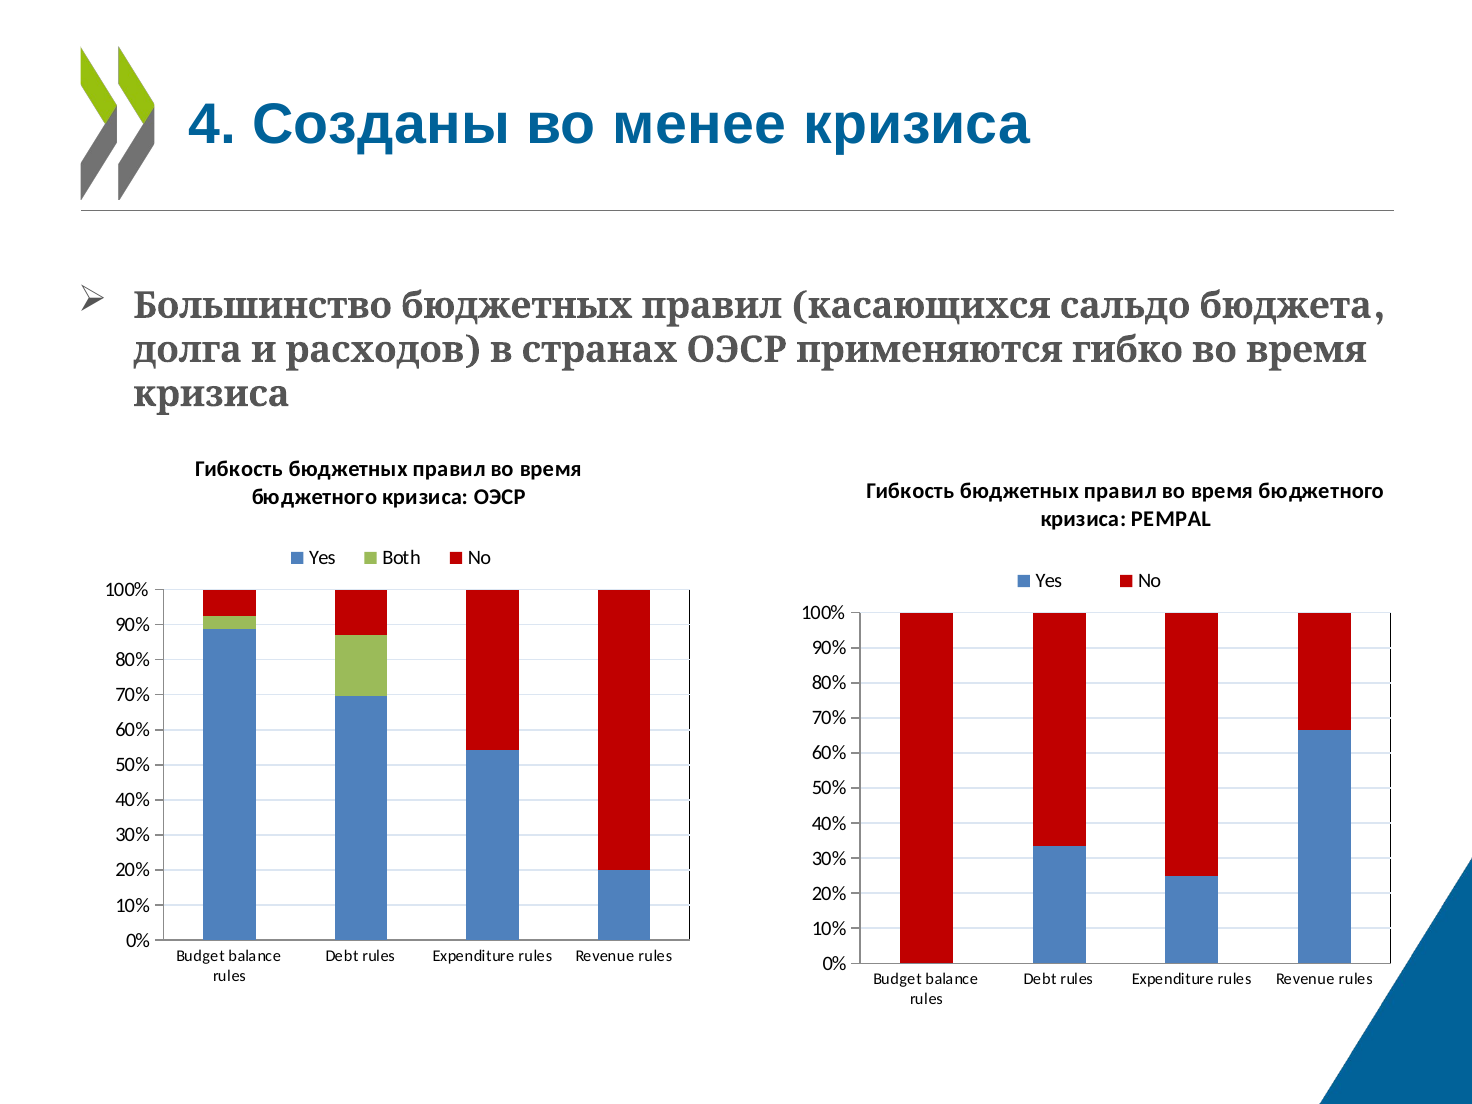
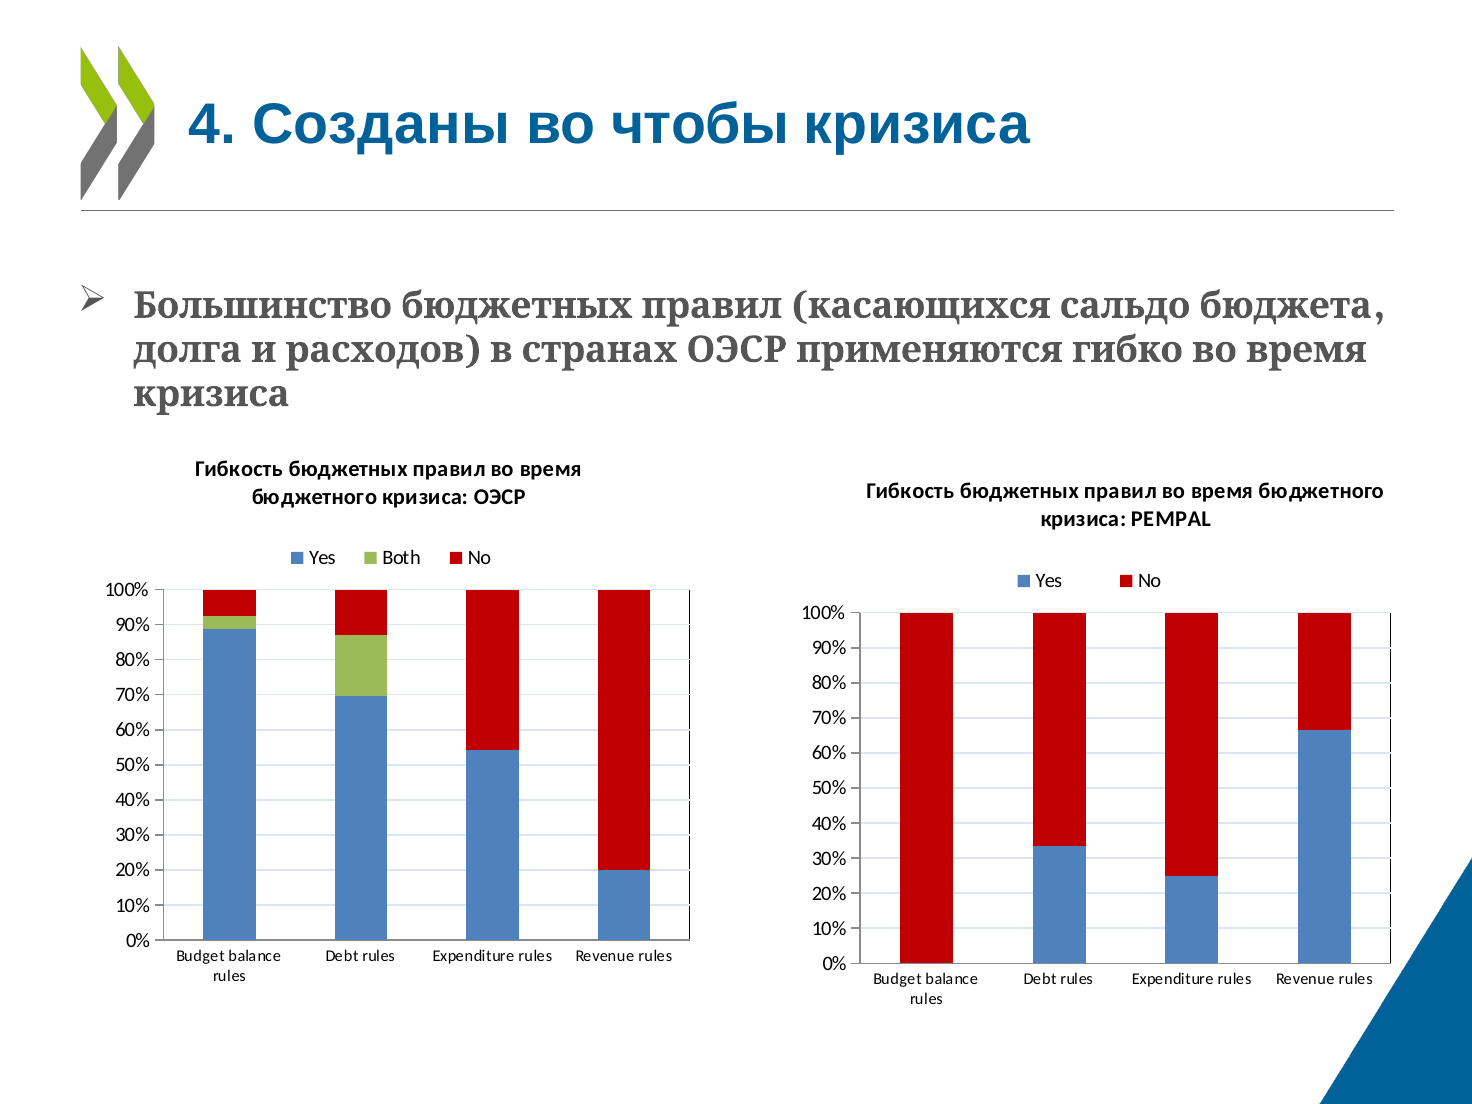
менее: менее -> чтобы (700, 124)
